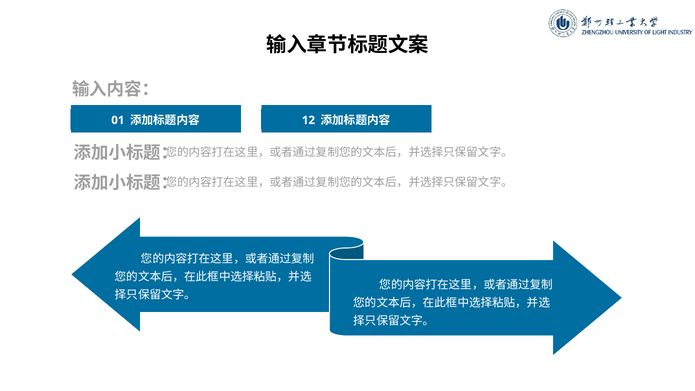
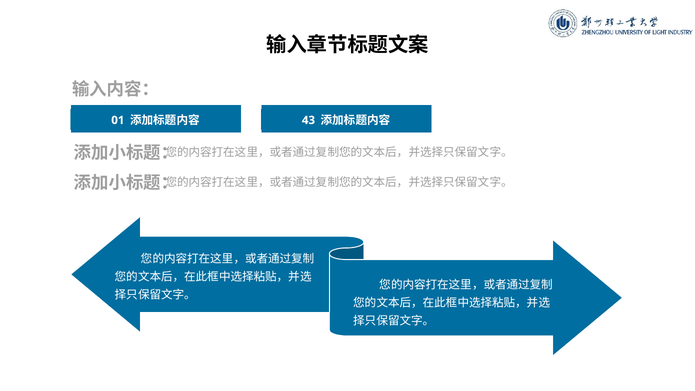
12: 12 -> 43 (308, 120)
